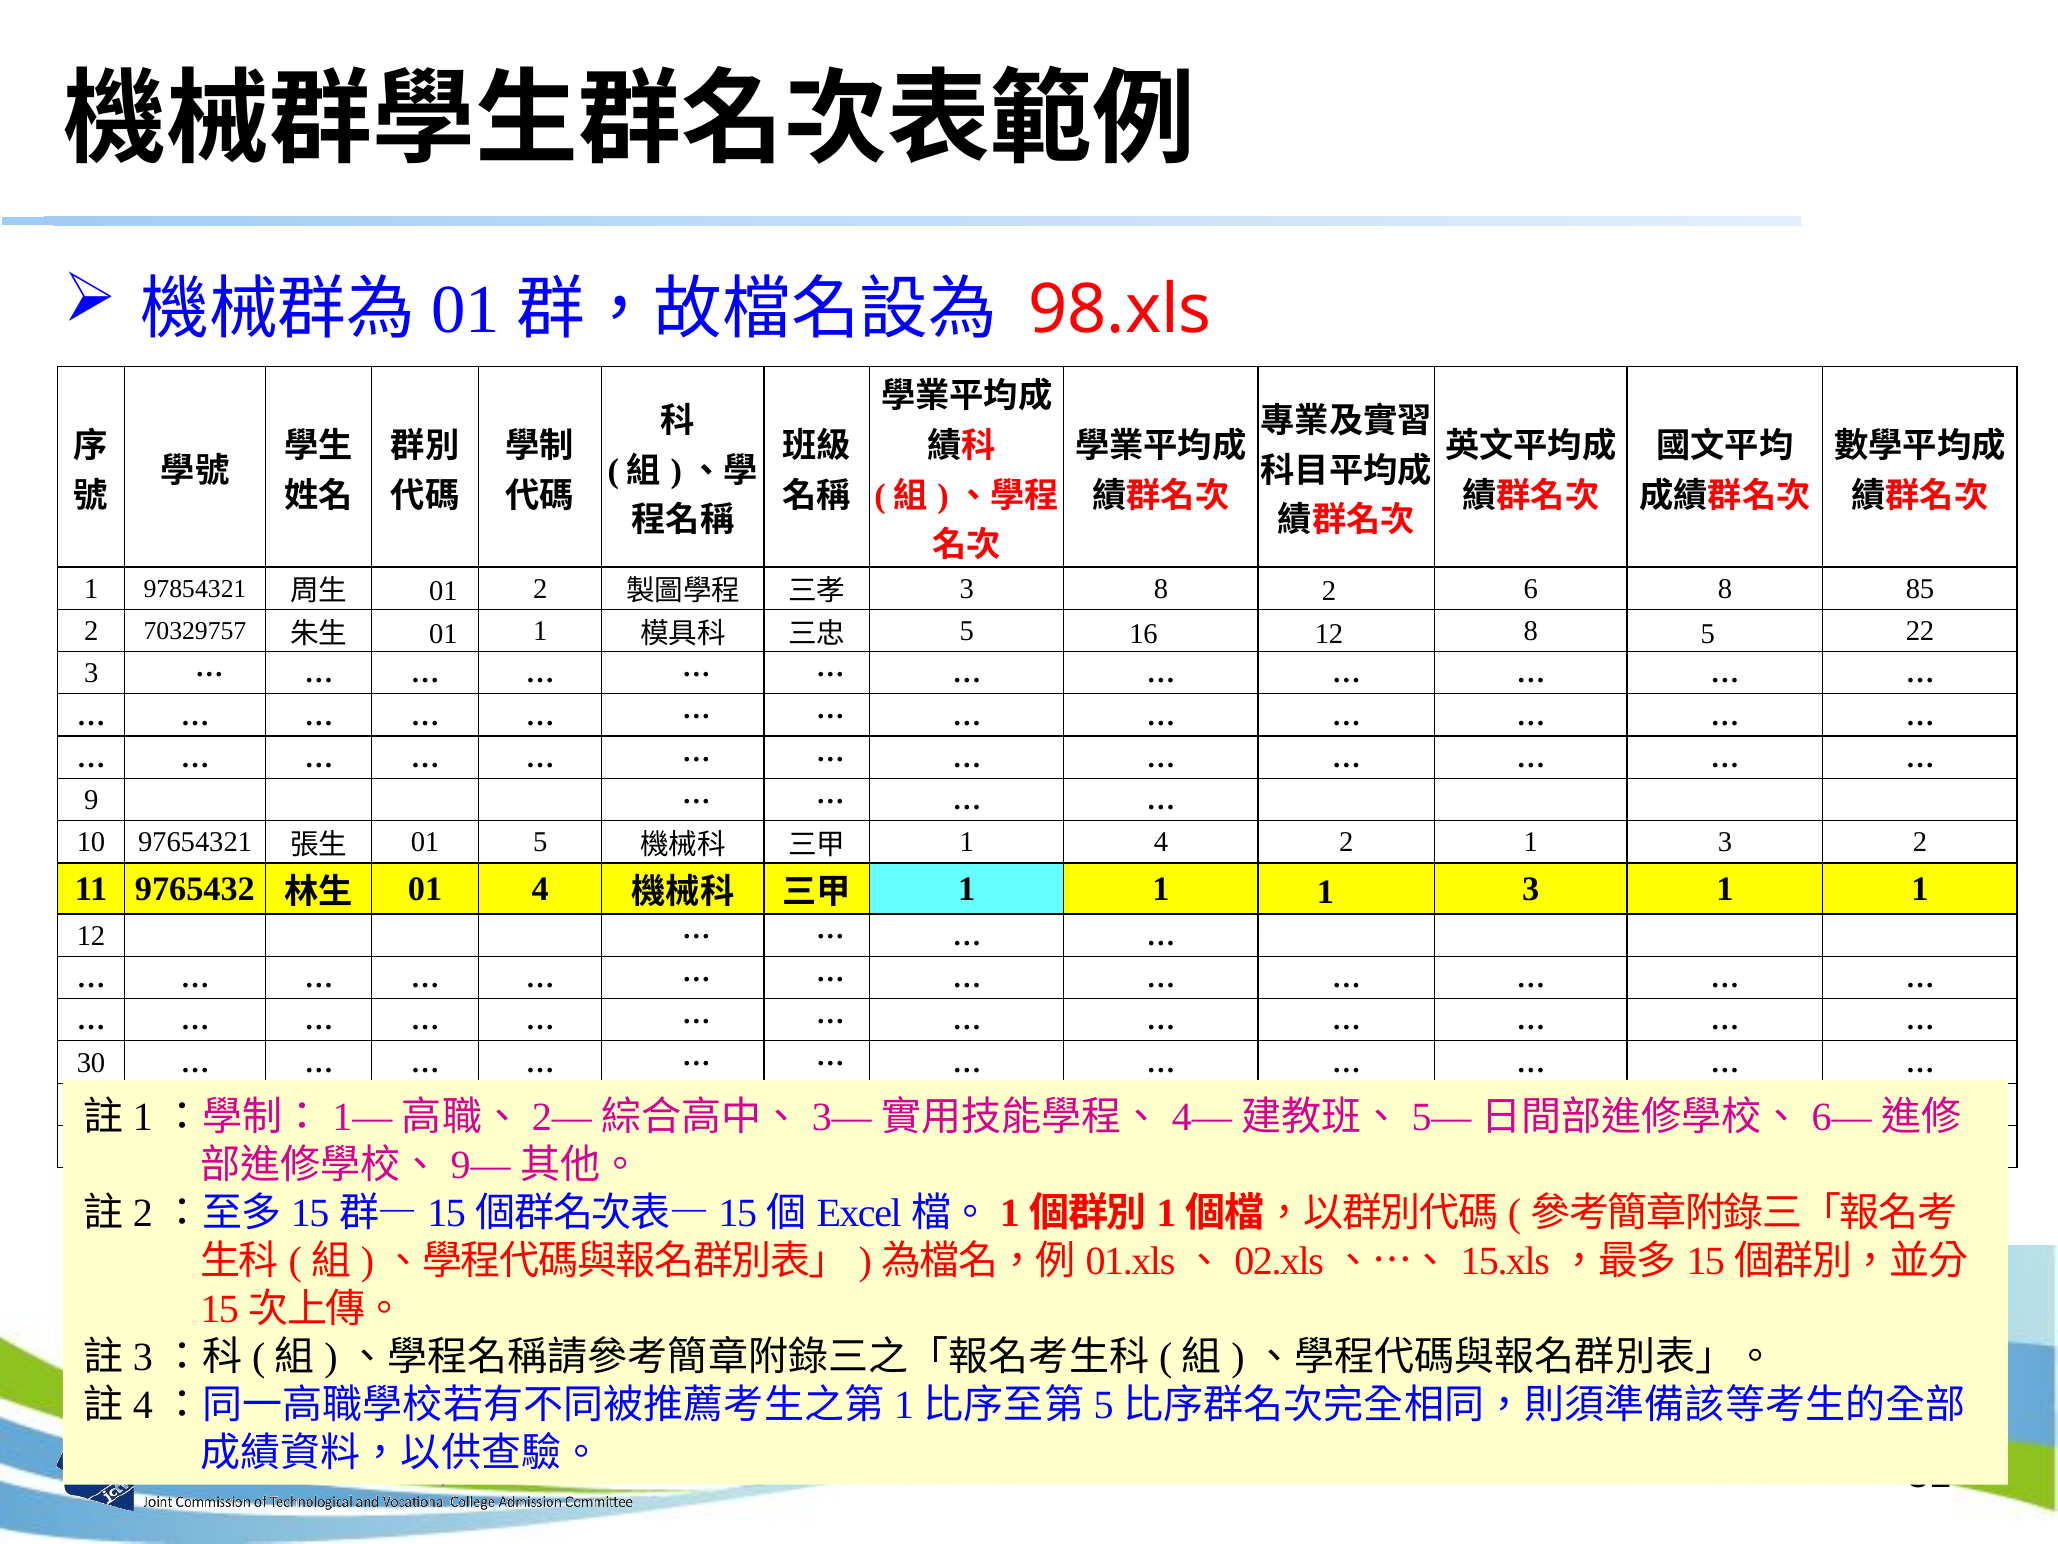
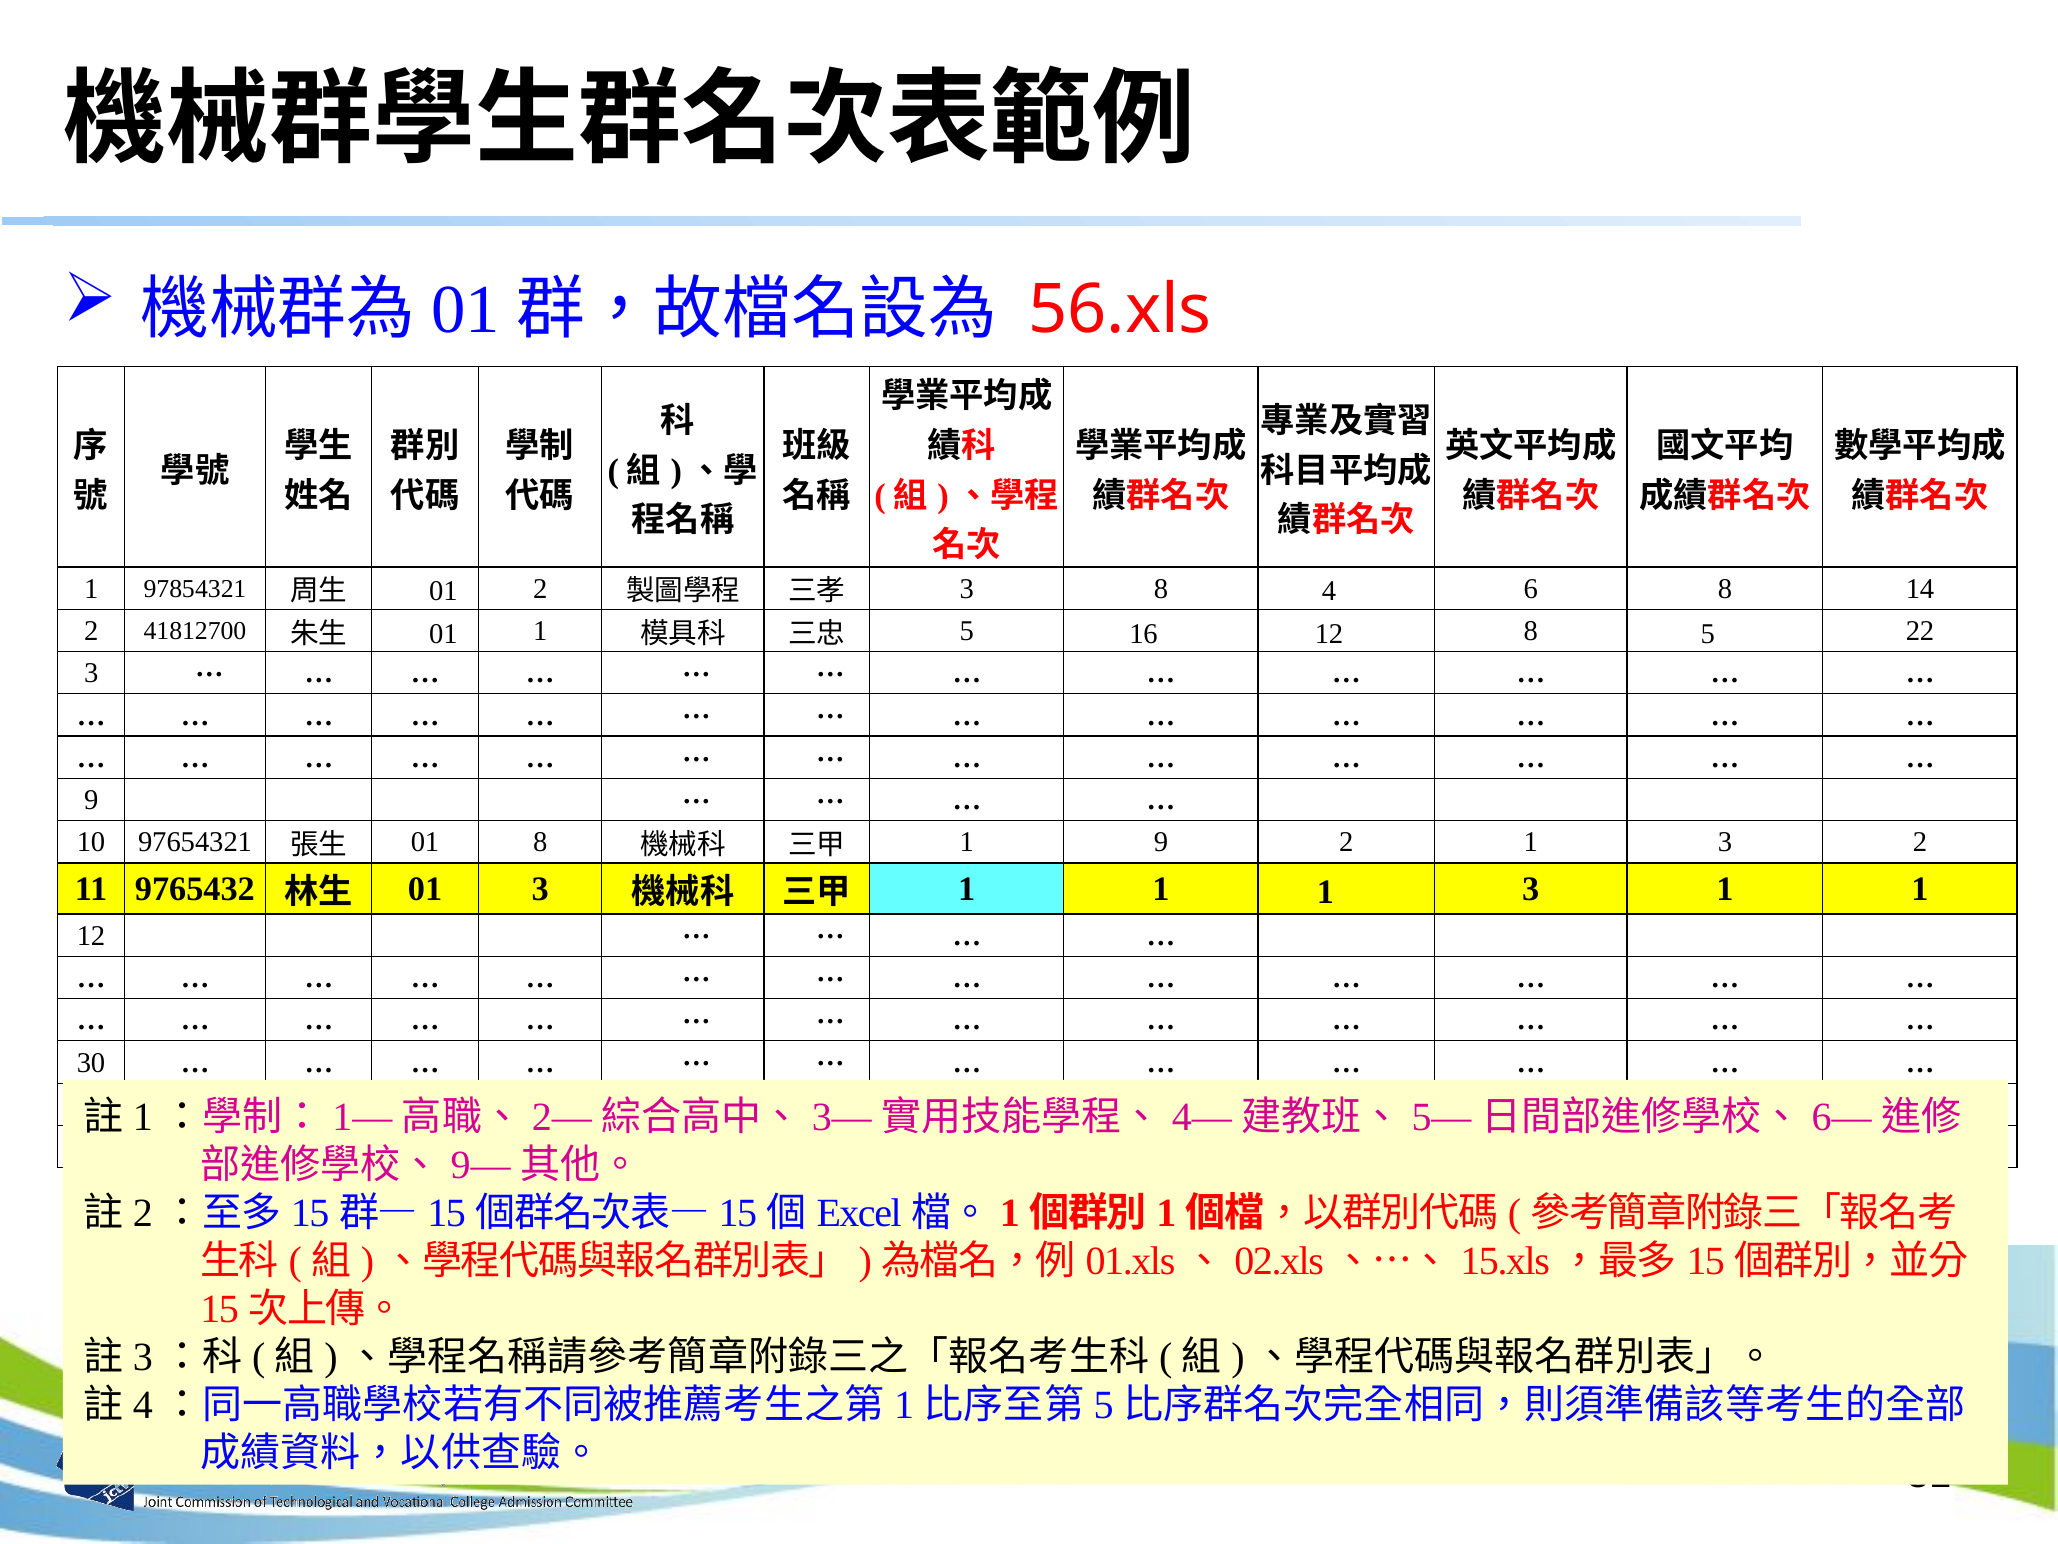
98.xls: 98.xls -> 56.xls (1120, 310)
8 2: 2 -> 4 (1329, 591)
85: 85 -> 14 (1920, 589)
70329757: 70329757 -> 41812700 (195, 631)
01 5: 5 -> 8 (540, 842)
1 4: 4 -> 9 (1161, 842)
4: 4 -> 3 (540, 889)
